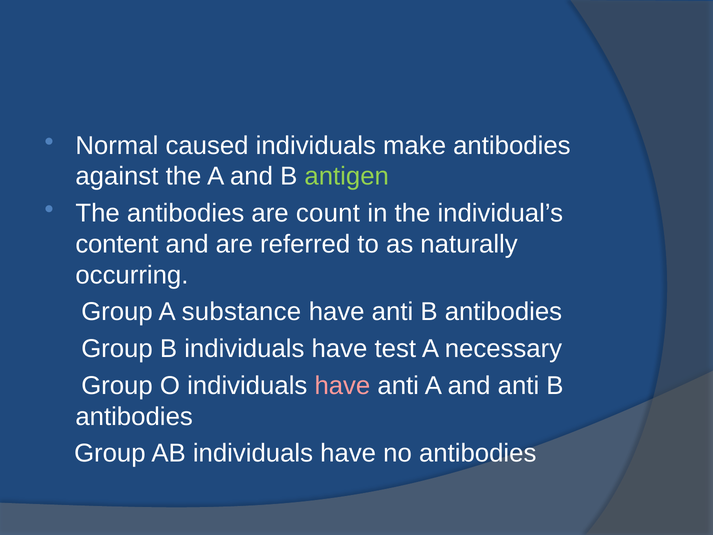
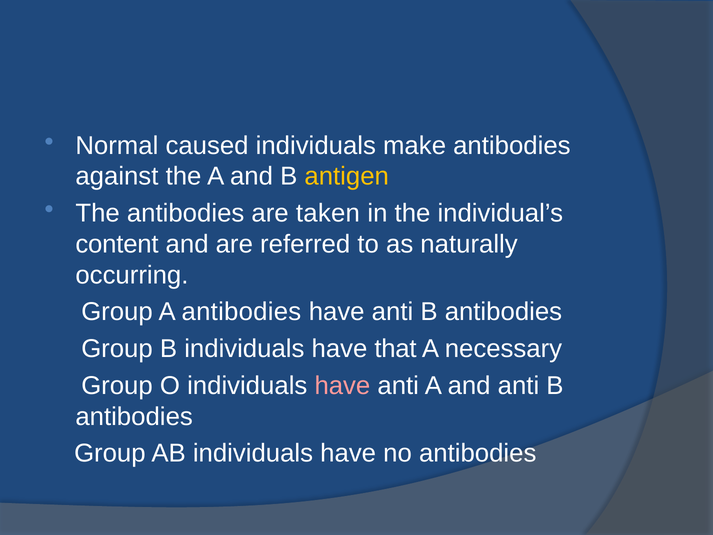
antigen colour: light green -> yellow (347, 176)
count: count -> taken (328, 213)
A substance: substance -> antibodies (241, 312)
test: test -> that (395, 349)
